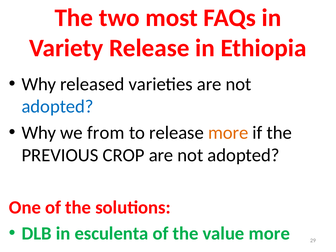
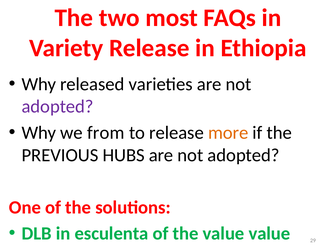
adopted colour: blue -> purple (58, 107)
CROP: CROP -> HUBS (124, 155)
value more: more -> value (269, 233)
